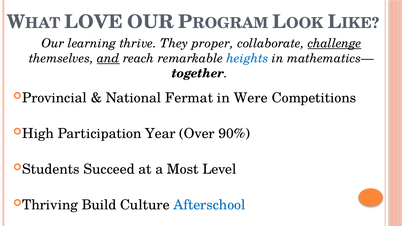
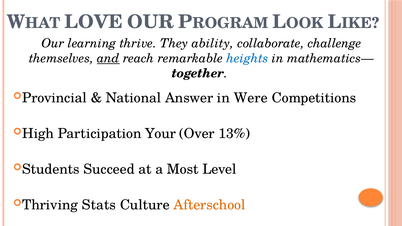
proper: proper -> ability (213, 43)
challenge underline: present -> none (335, 43)
Fermat: Fermat -> Answer (189, 98)
Year: Year -> Your (160, 134)
90%: 90% -> 13% (234, 134)
Build: Build -> Stats (99, 205)
Afterschool colour: blue -> orange (210, 205)
